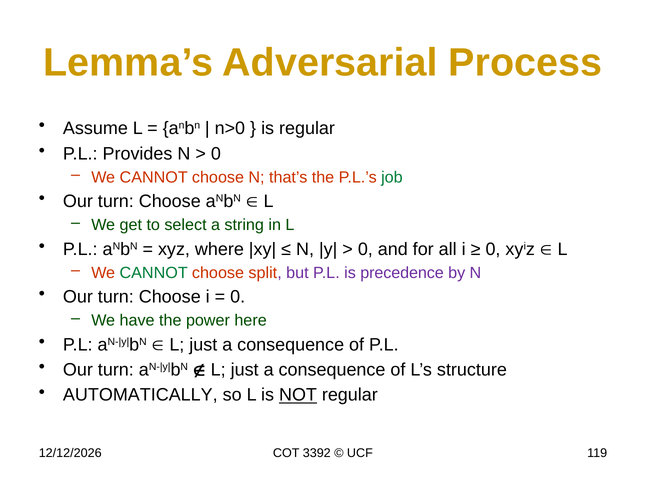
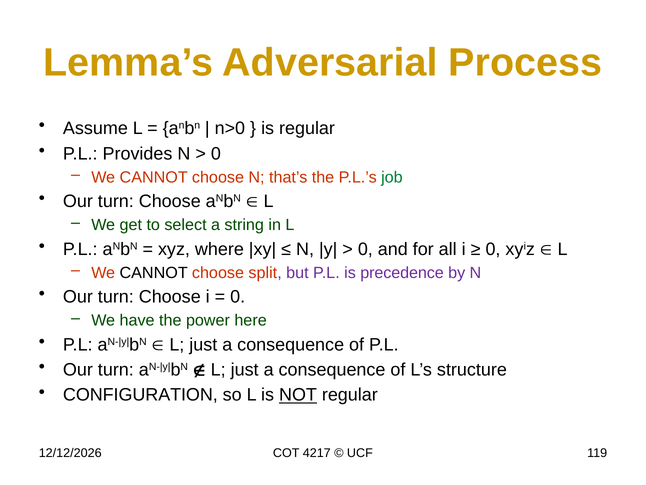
CANNOT colour: green -> black (154, 272)
AUTOMATICALLY: AUTOMATICALLY -> CONFIGURATION (140, 395)
3392: 3392 -> 4217 (317, 453)
